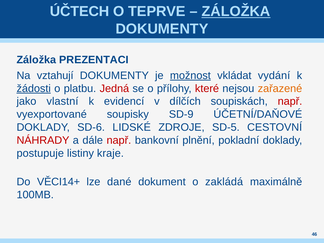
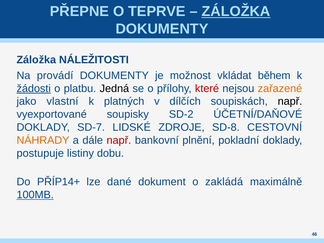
ÚČTECH: ÚČTECH -> PŘEPNE (79, 11)
PREZENTACI: PREZENTACI -> NÁLEŽITOSTI (94, 60)
vztahují: vztahují -> provádí (55, 76)
možnost underline: present -> none (190, 76)
vydání: vydání -> během (274, 76)
Jedná colour: red -> black (114, 88)
evidencí: evidencí -> platných (124, 101)
např colour: red -> black (290, 101)
SD-9: SD-9 -> SD-2 (181, 114)
SD-6: SD-6 -> SD-7 (91, 127)
SD-5: SD-5 -> SD-8 (226, 127)
NÁHRADY colour: red -> orange (43, 140)
kraje: kraje -> dobu (110, 153)
VĚCI14+: VĚCI14+ -> PŘÍP14+ (59, 182)
100MB underline: none -> present (35, 195)
